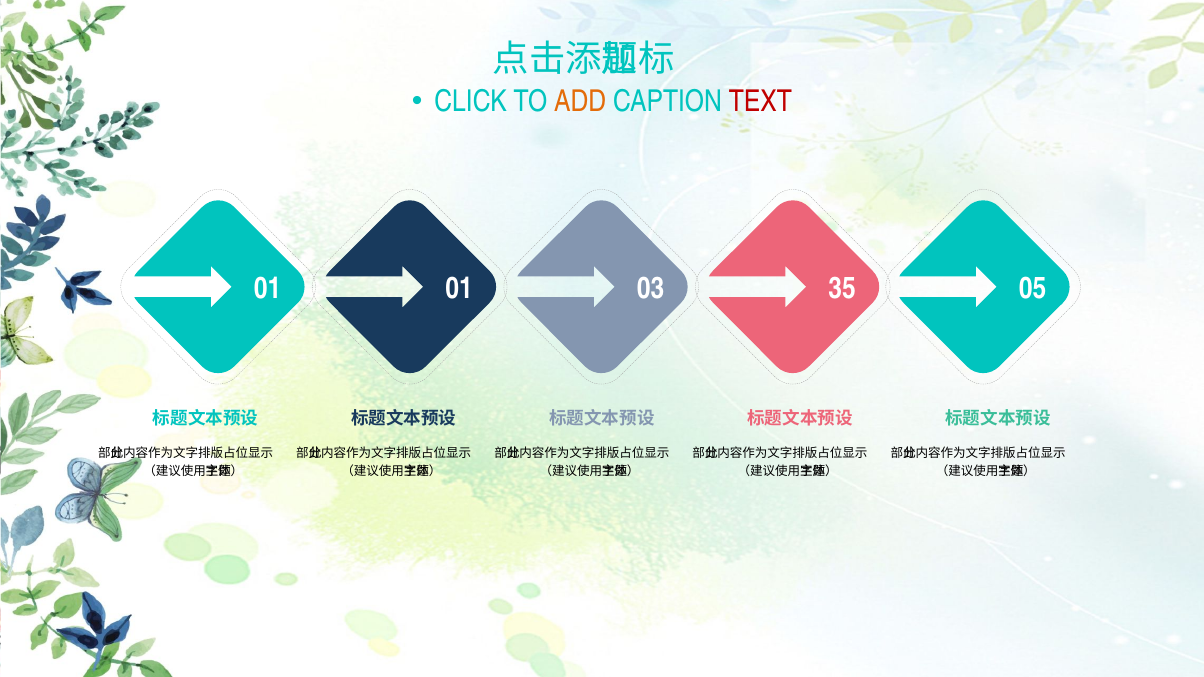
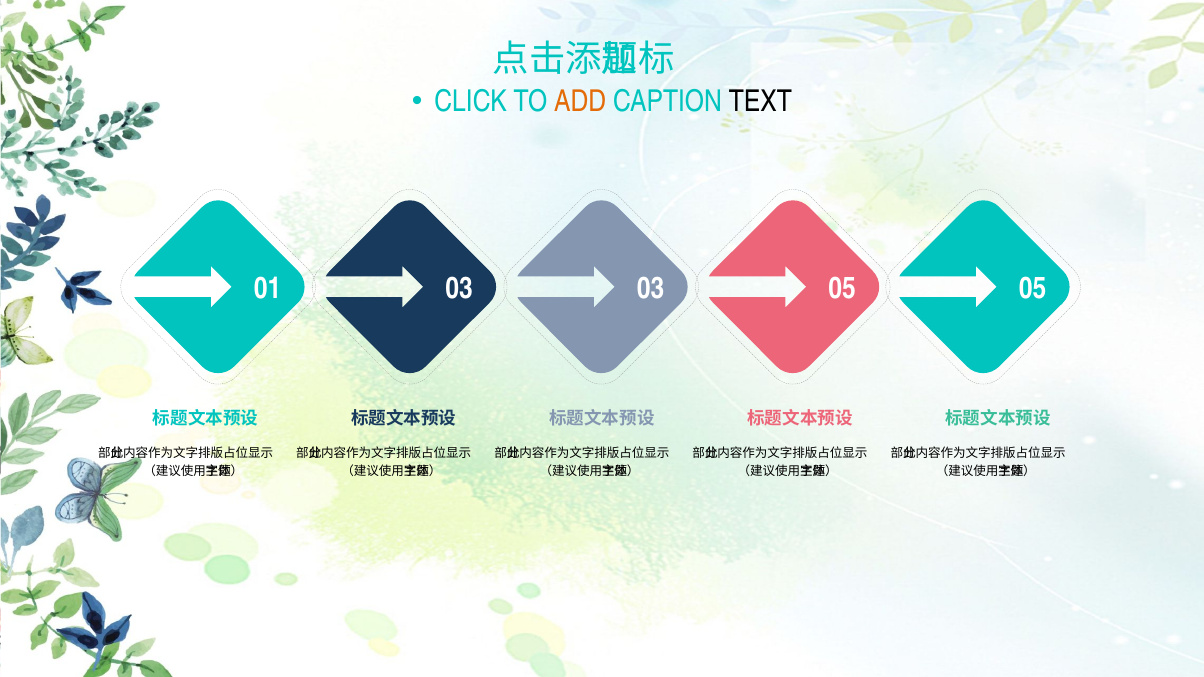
TEXT colour: red -> black (760, 102)
01 01: 01 -> 03 (459, 289)
03 35: 35 -> 05 (842, 289)
